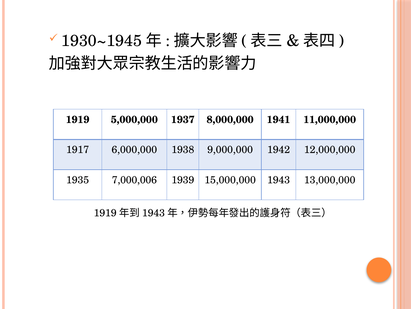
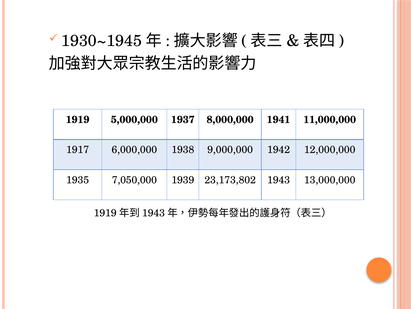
7,000,006: 7,000,006 -> 7,050,000 (134, 180)
15,000,000: 15,000,000 -> 23,173,802 (230, 180)
